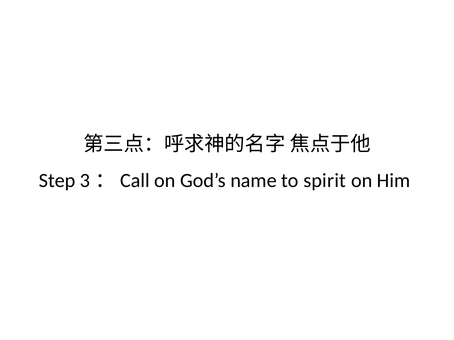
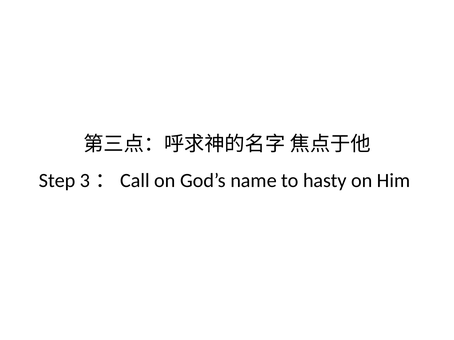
spirit: spirit -> hasty (325, 181)
